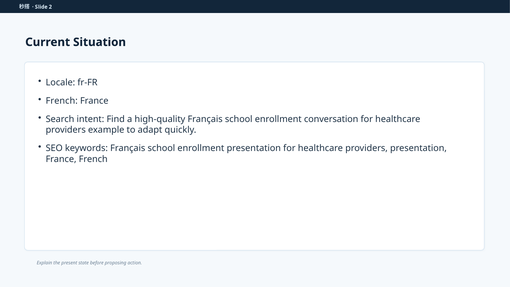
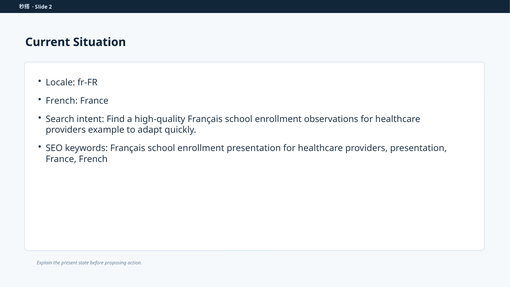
conversation: conversation -> observations (331, 119)
